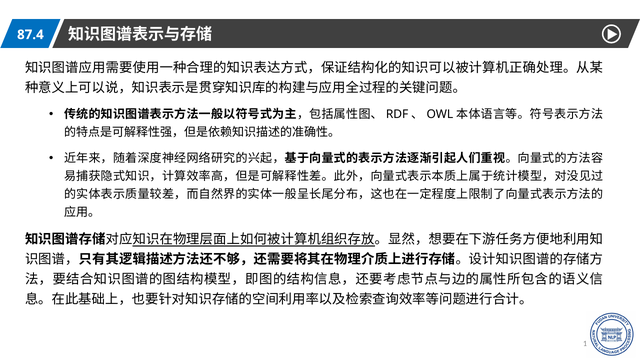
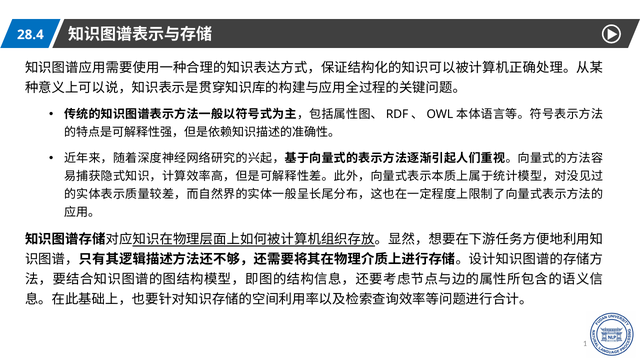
87.4: 87.4 -> 28.4 (30, 35)
